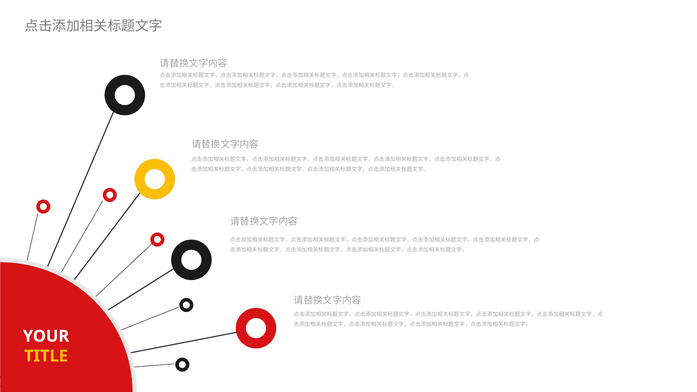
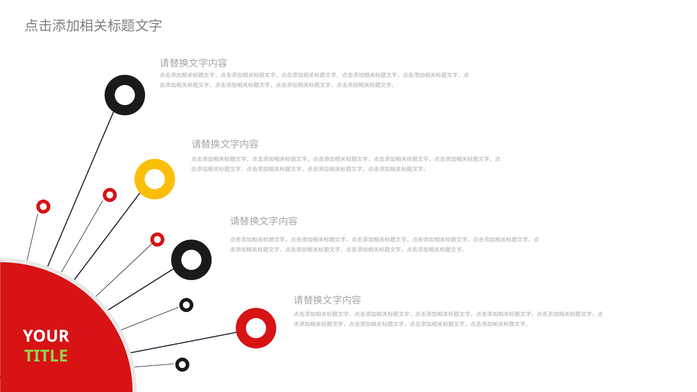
TITLE colour: yellow -> light green (46, 356)
